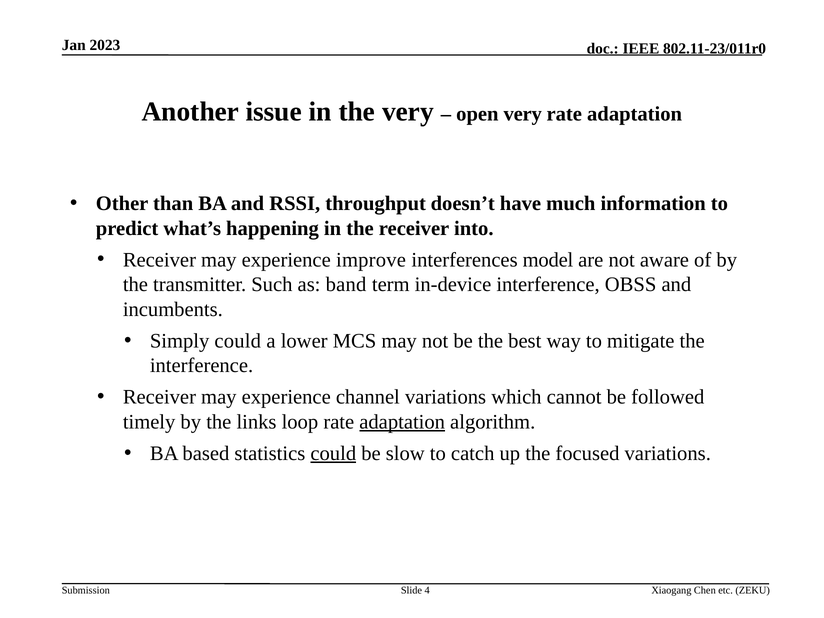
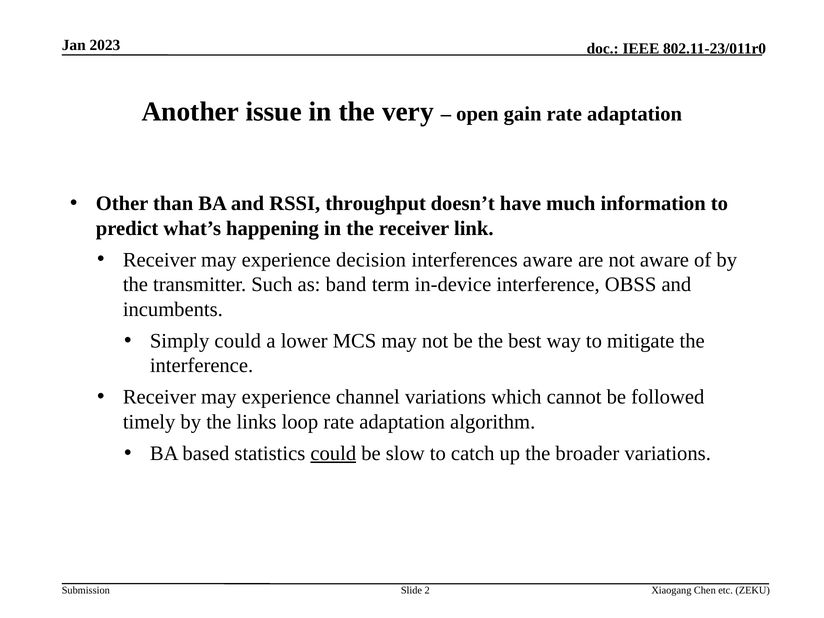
open very: very -> gain (523, 114)
into: into -> link (474, 228)
improve: improve -> decision (371, 260)
interferences model: model -> aware (548, 260)
adaptation underline: present -> none (402, 422)
focused: focused -> broader (587, 453)
4: 4 -> 2 (427, 590)
